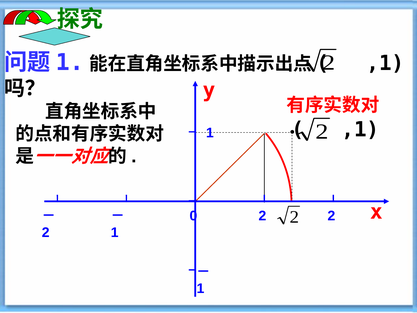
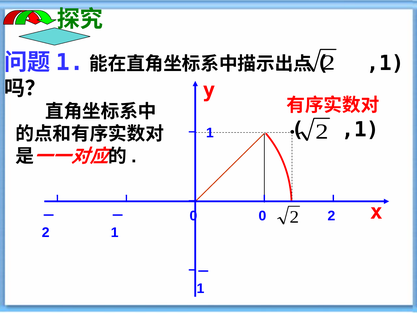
2: 2 -> 0 (262, 216)
